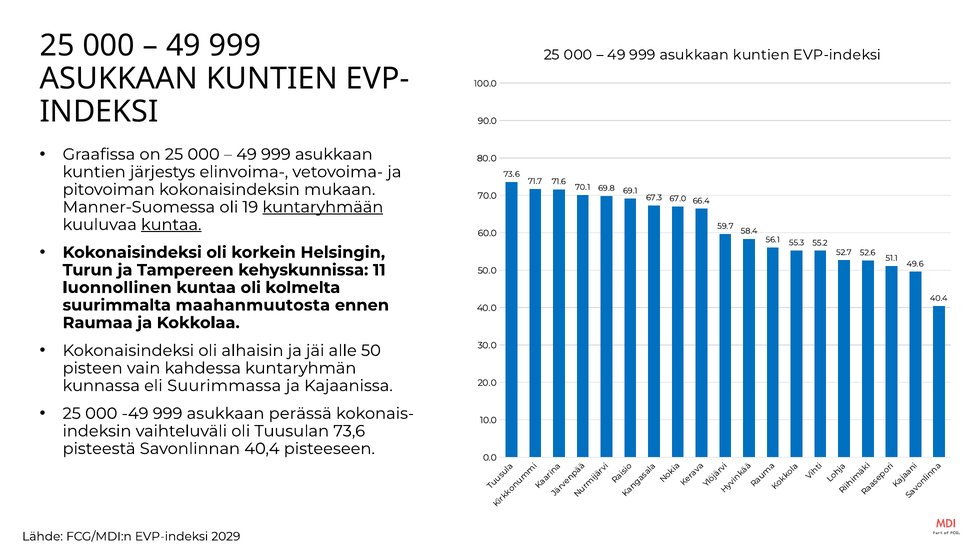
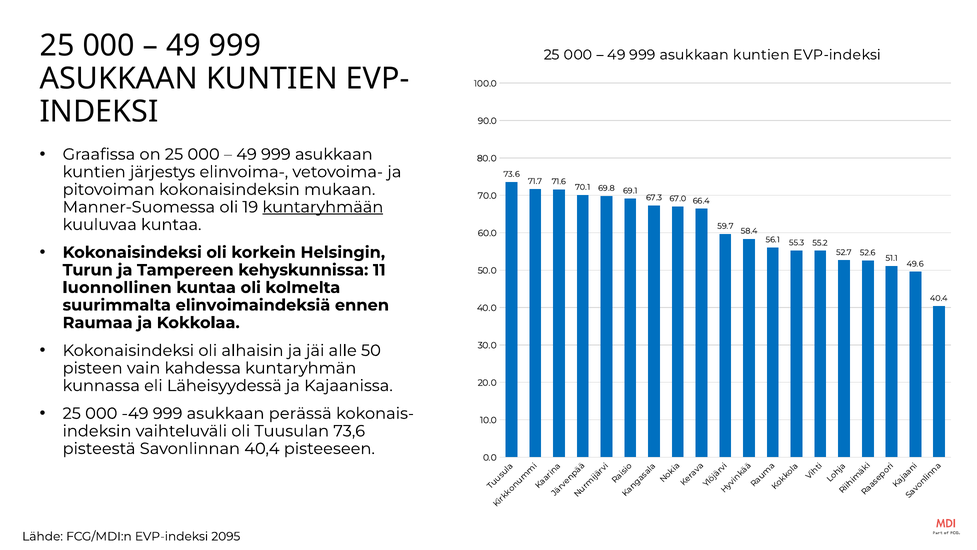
kuntaa underline: present -> none (171, 224)
maahanmuutosta: maahanmuutosta -> elinvoimaindeksiä (253, 305)
Suurimmassa: Suurimmassa -> Läheisyydessä (224, 385)
2029: 2029 -> 2095 (226, 536)
